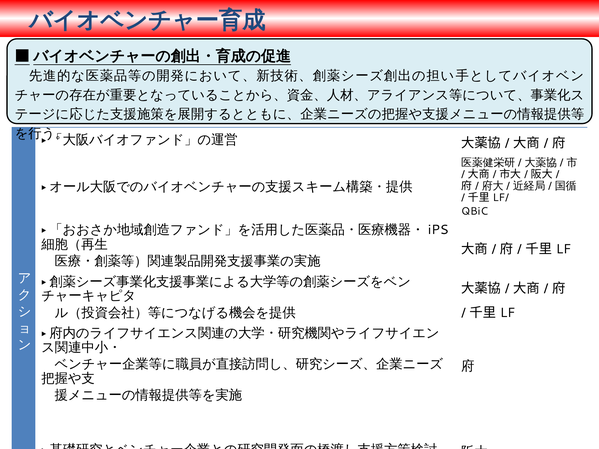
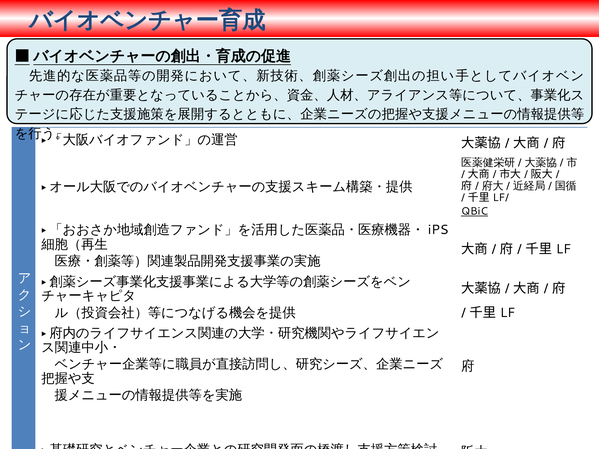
QBiC underline: none -> present (475, 211)
